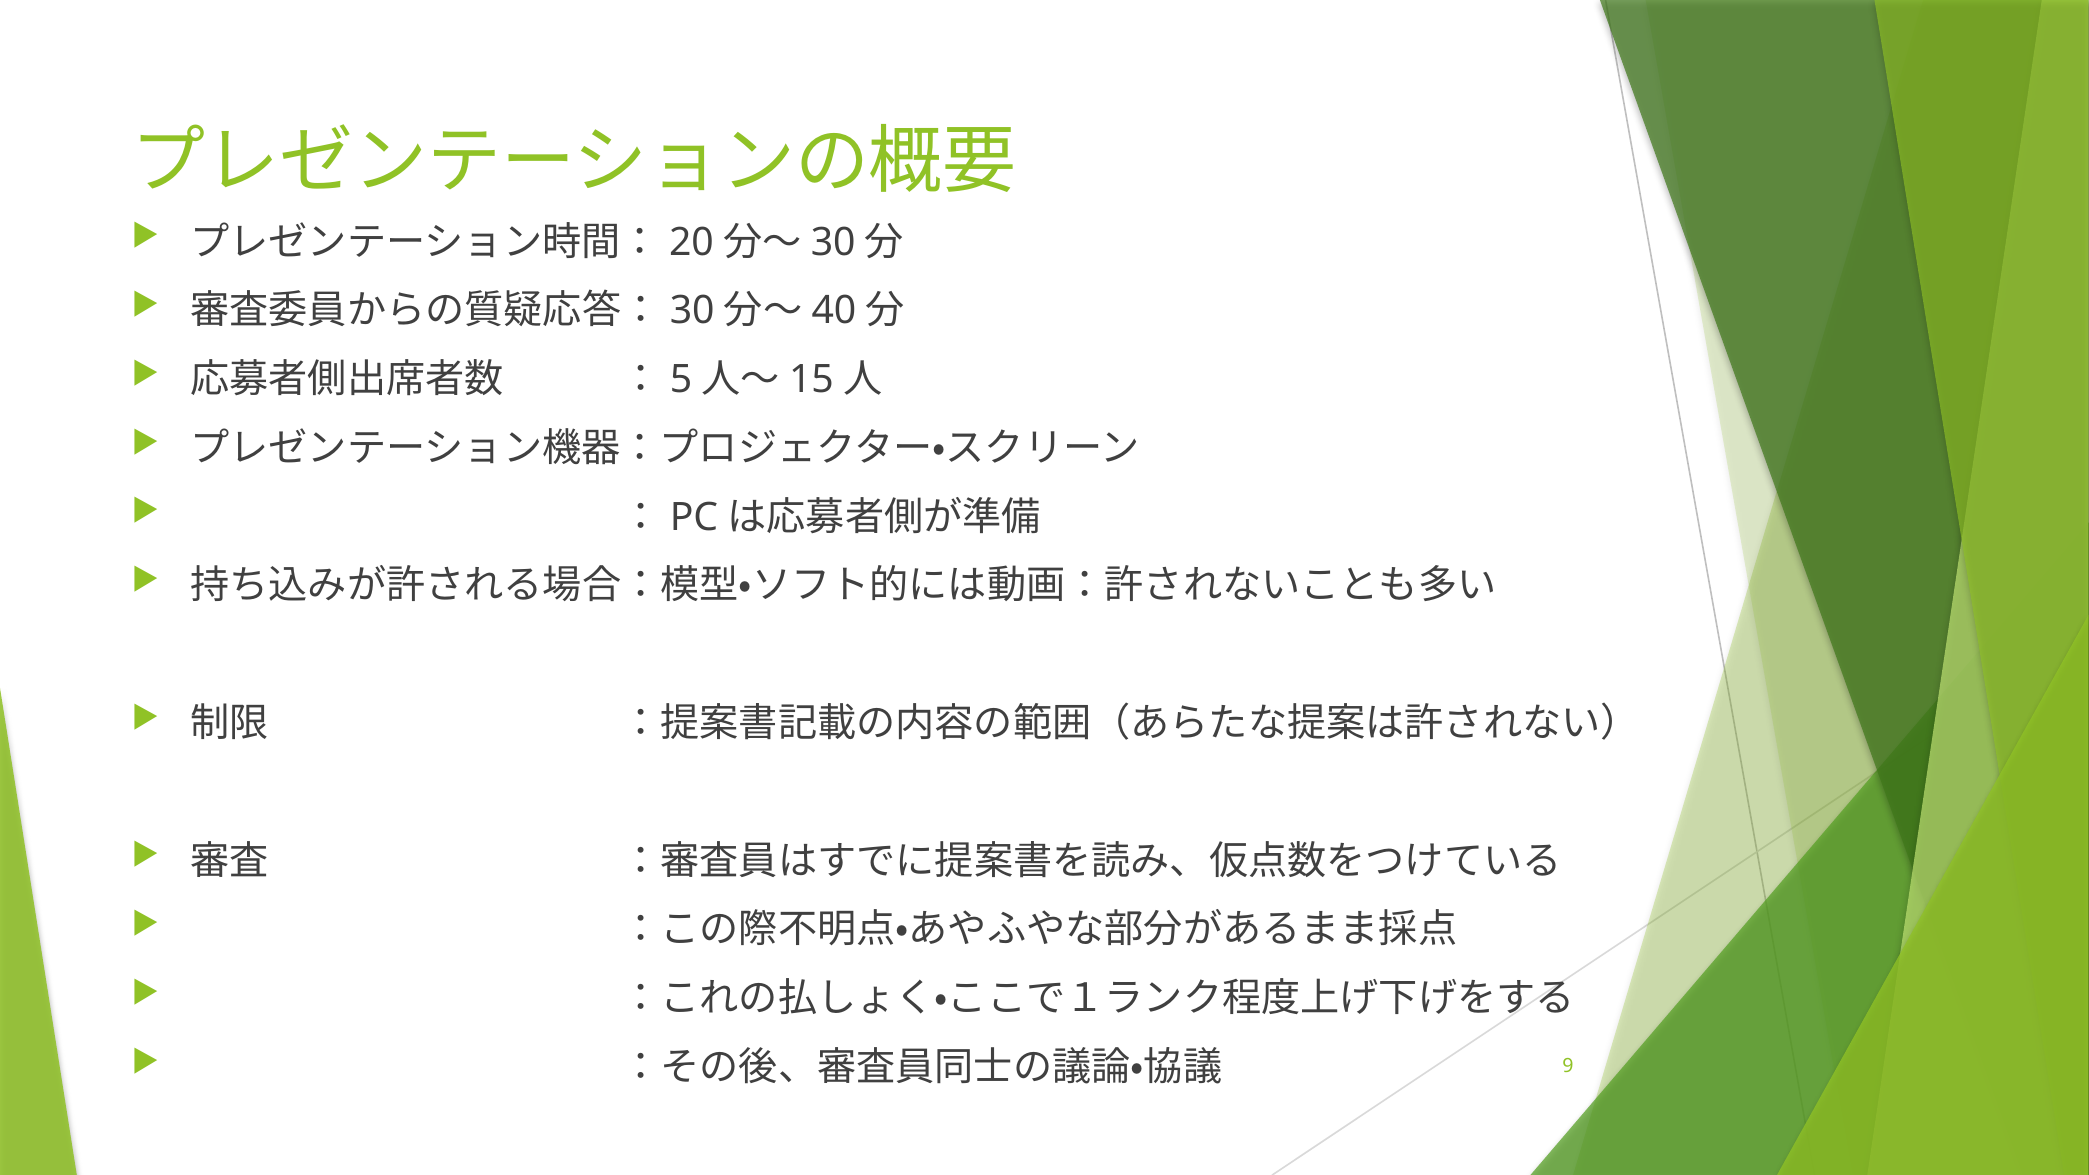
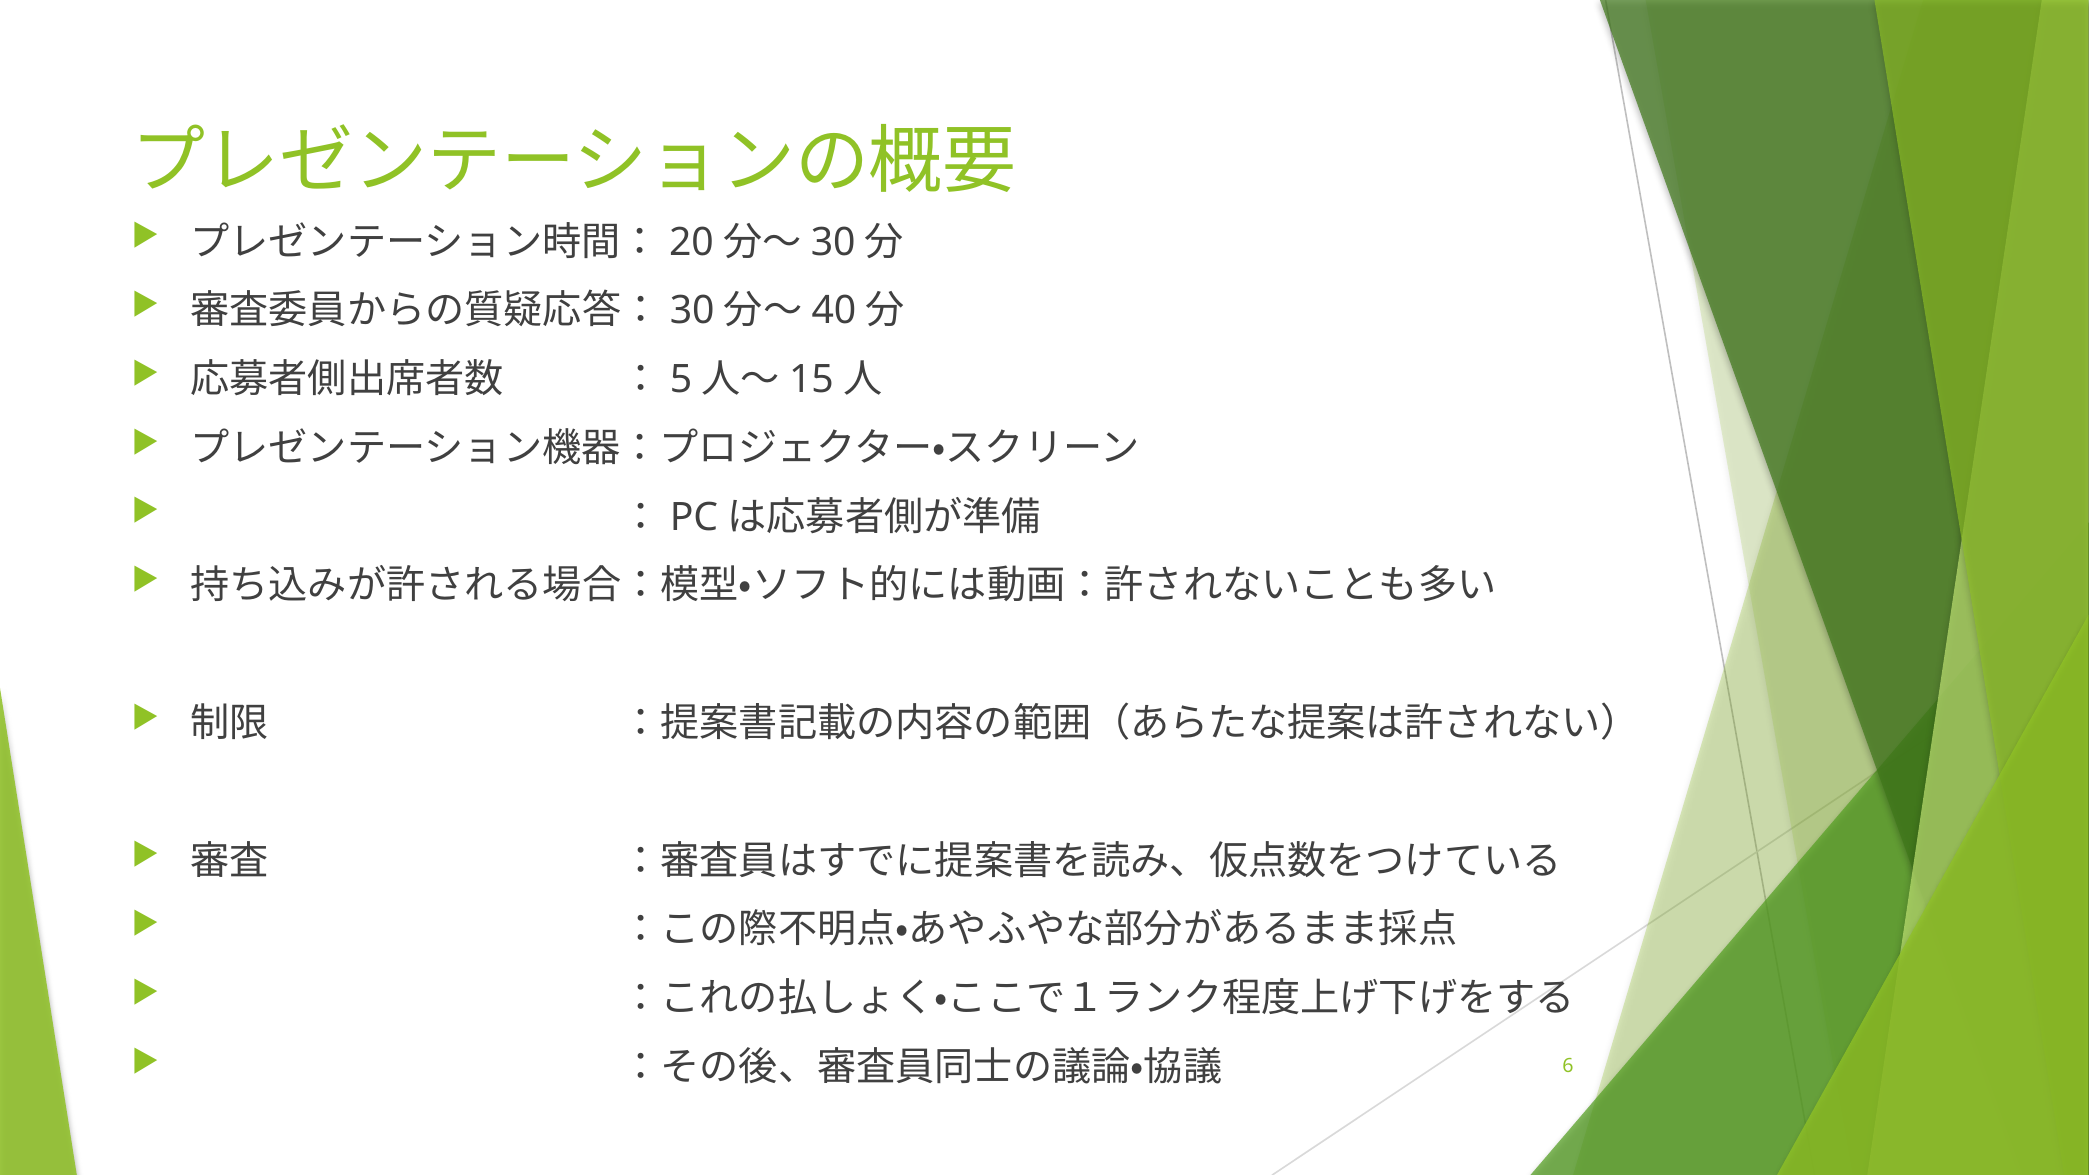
9: 9 -> 6 (1568, 1066)
